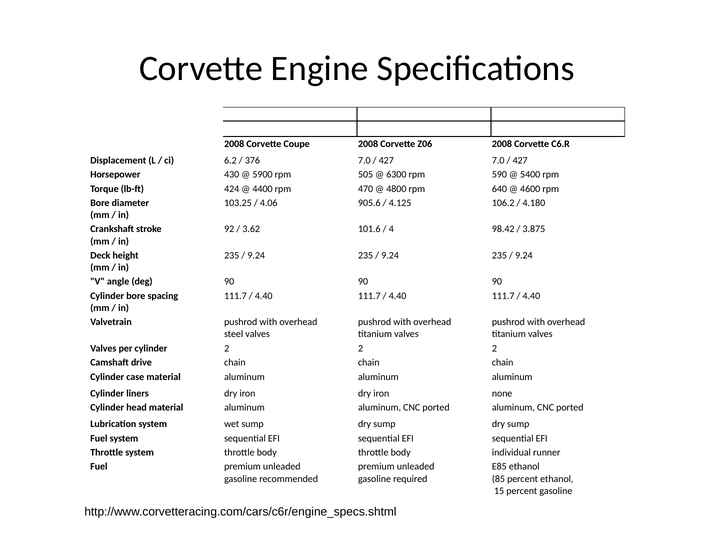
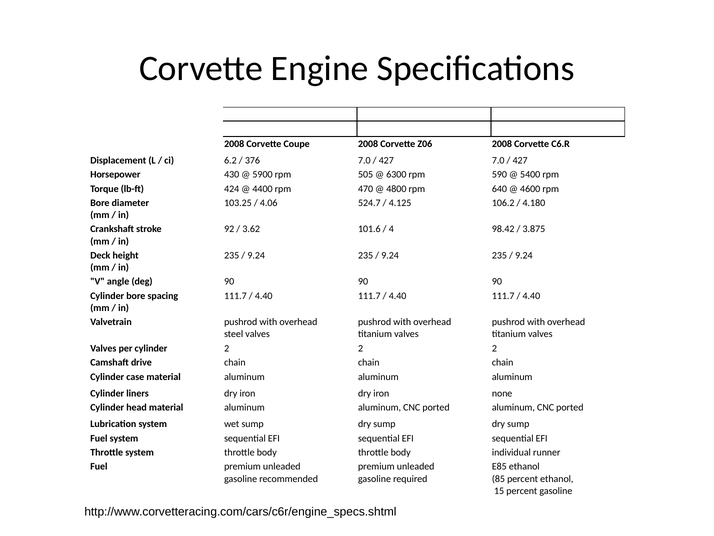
905.6: 905.6 -> 524.7 (369, 203)
